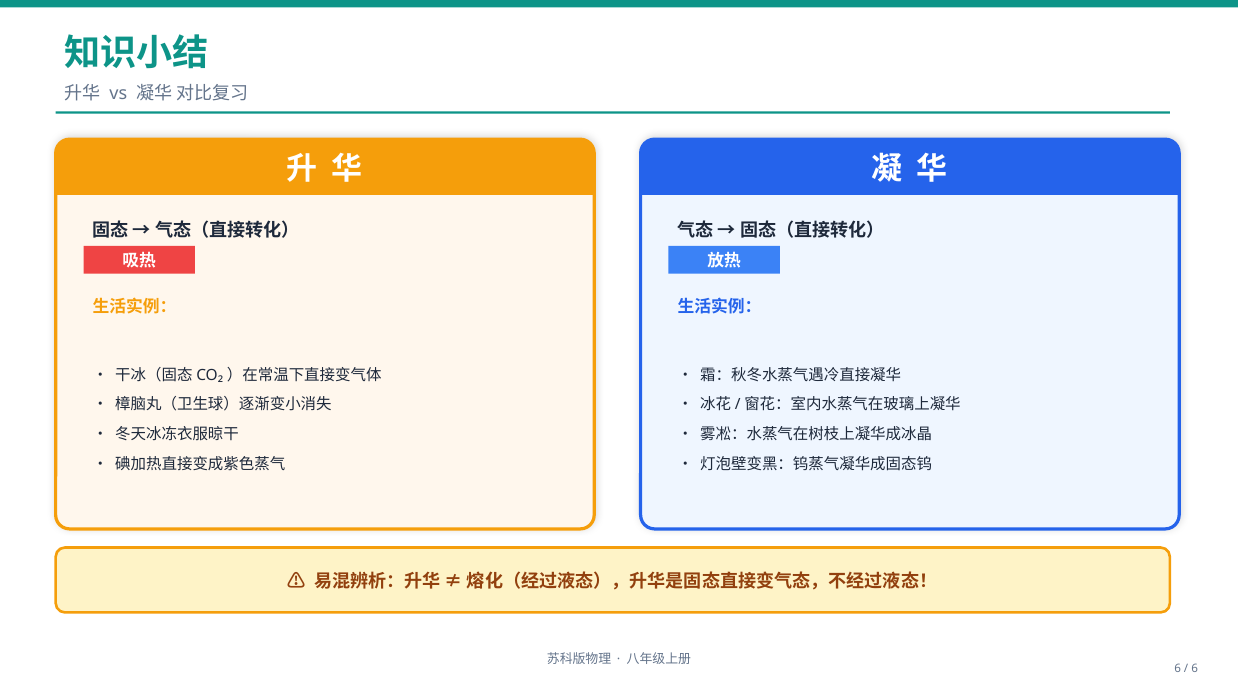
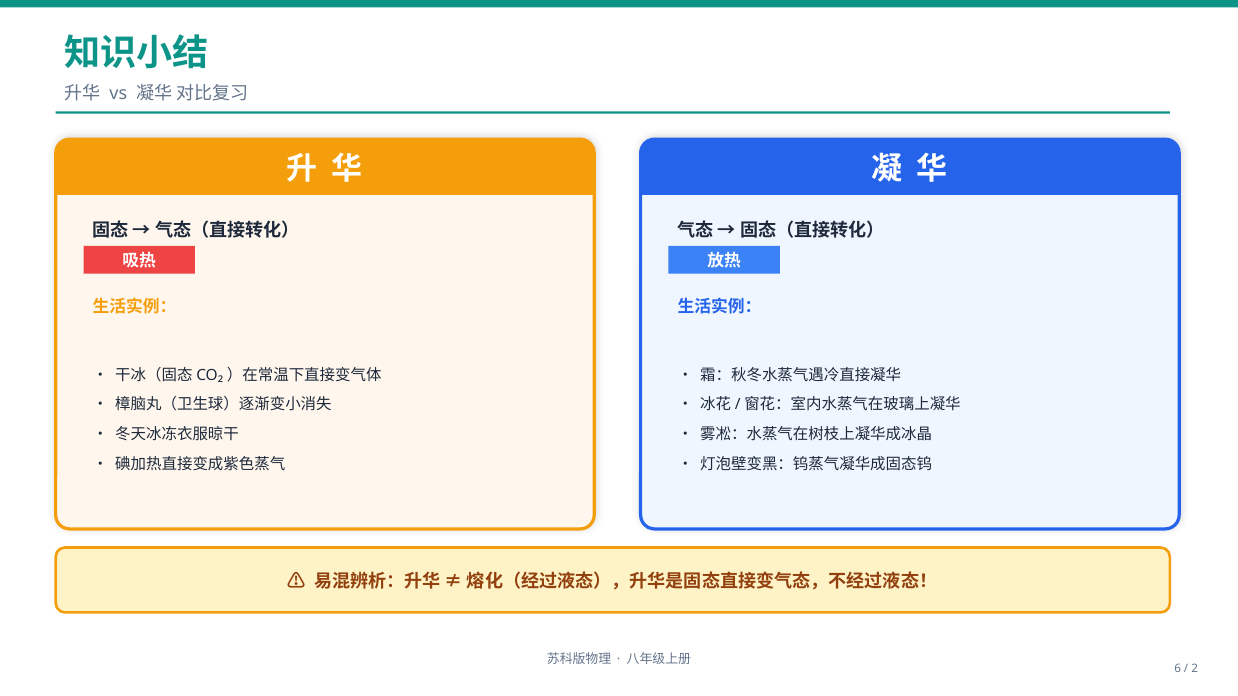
6: 6 -> 2 (1195, 669)
